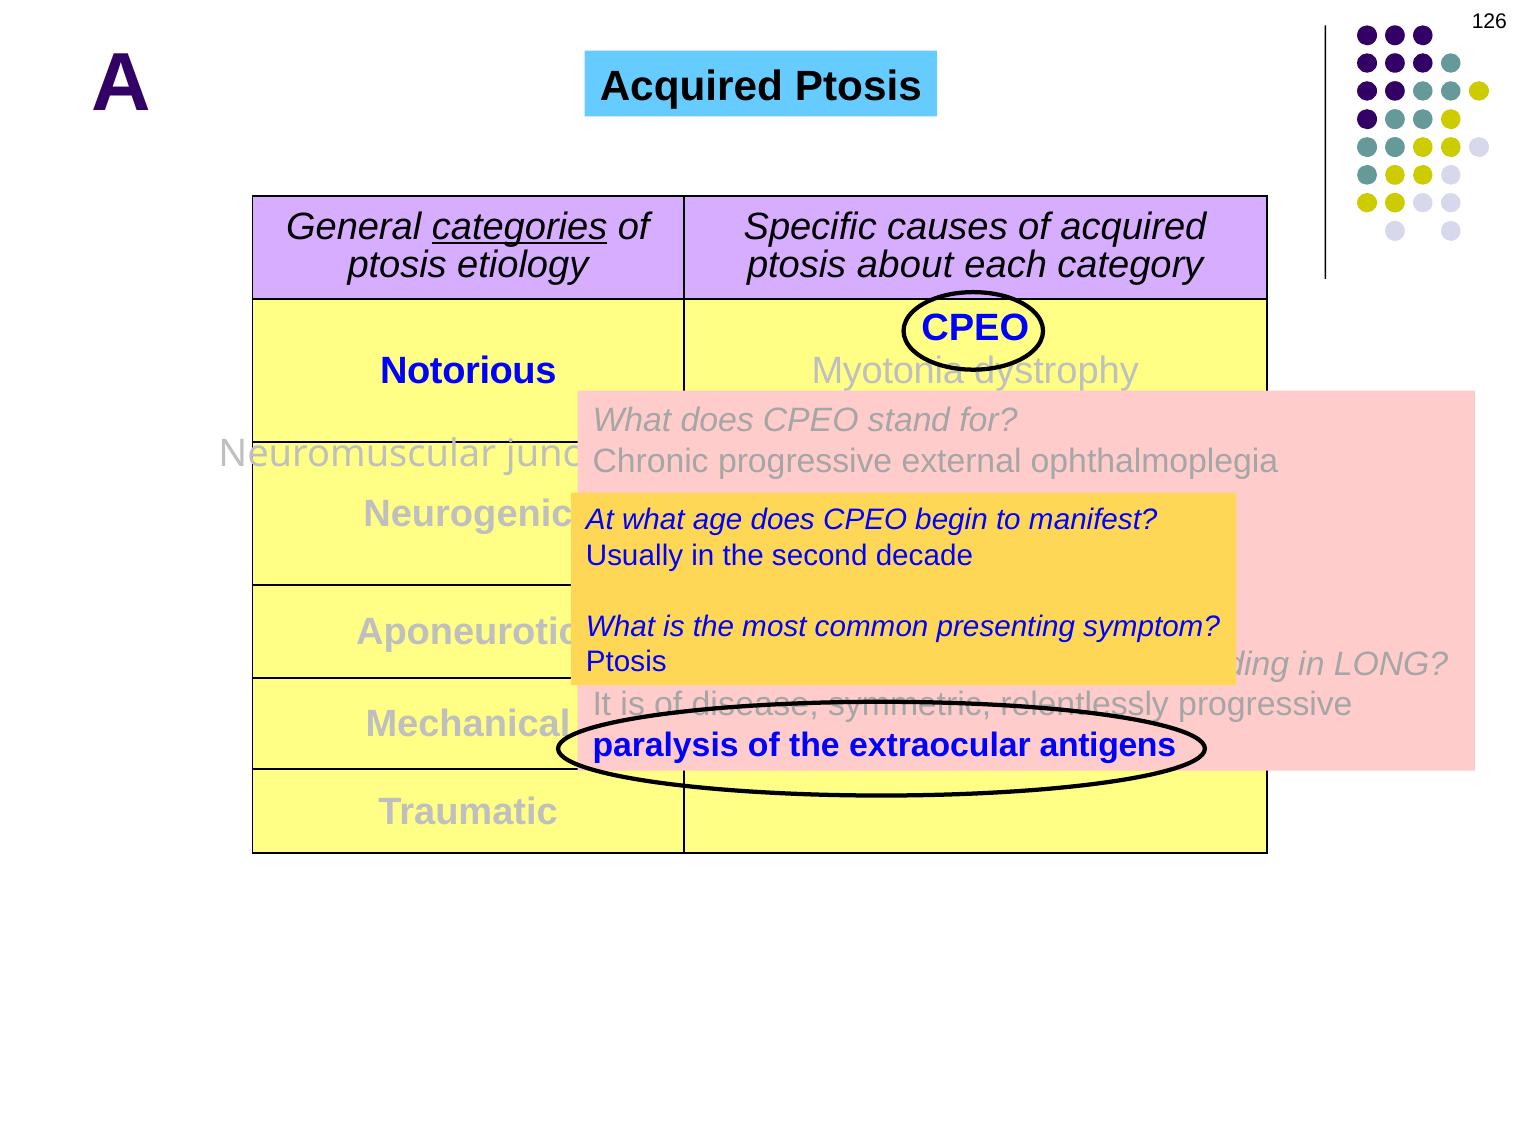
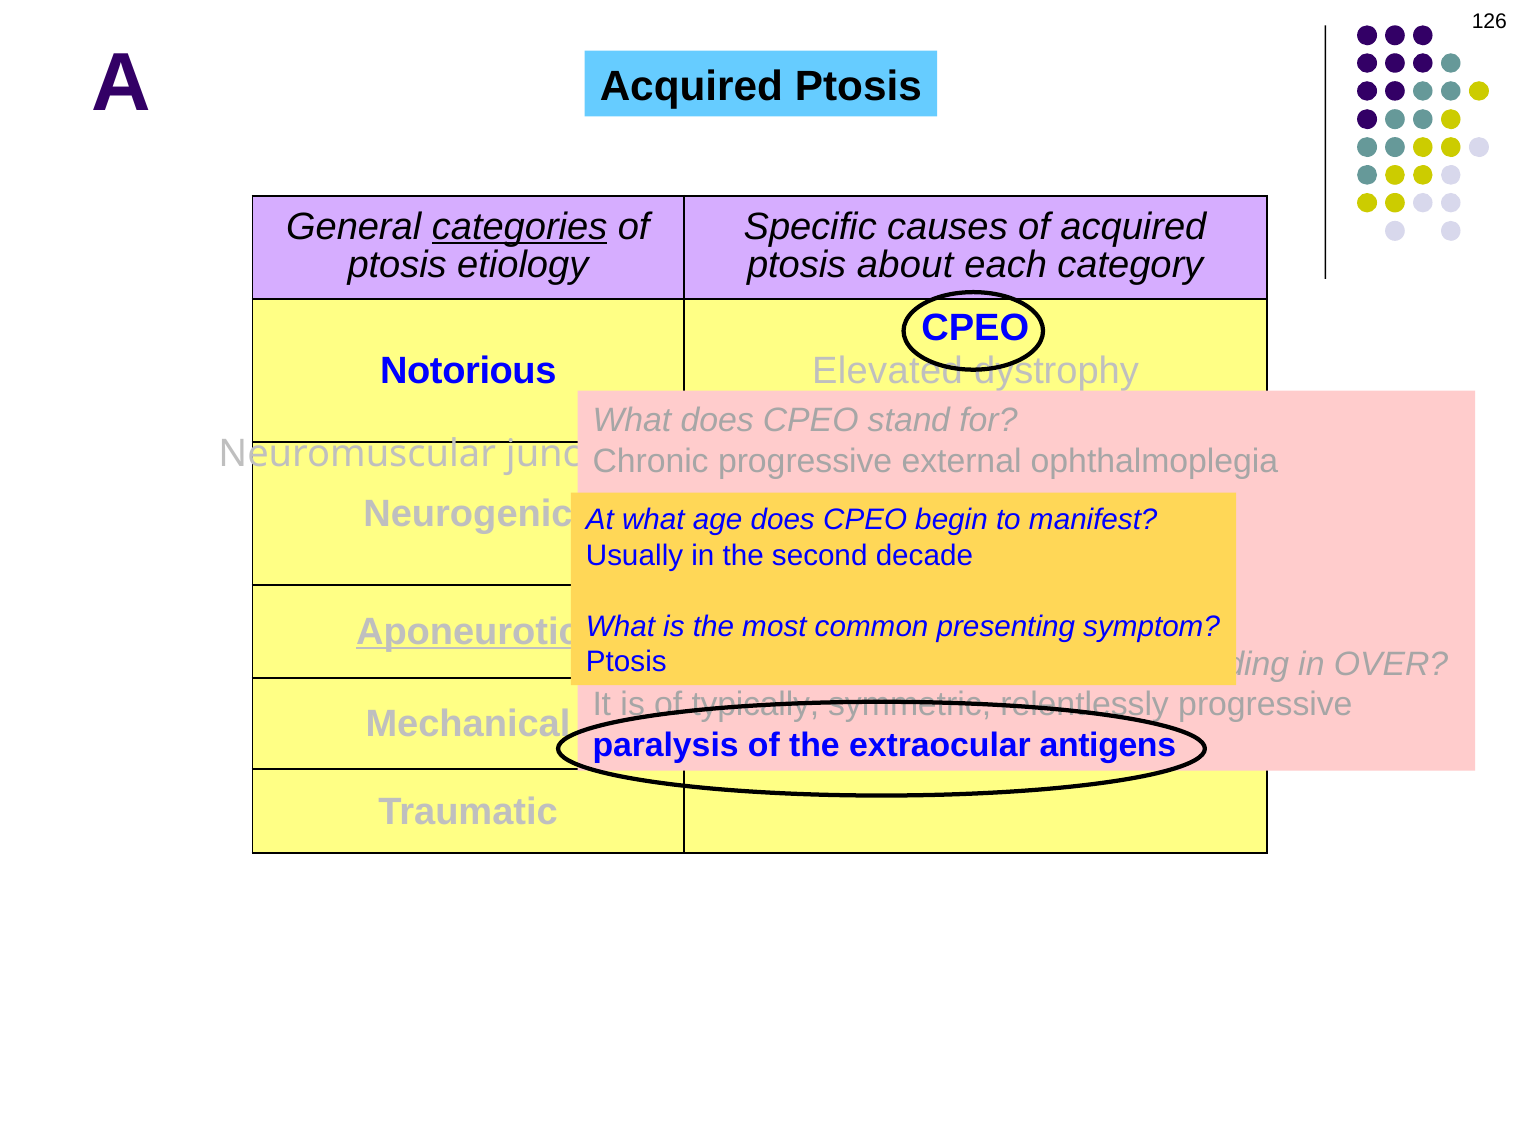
Myotonia: Myotonia -> Elevated (887, 371)
Aponeurotic underline: none -> present (468, 632)
LONG: LONG -> OVER (1391, 664)
disease: disease -> typically (755, 705)
